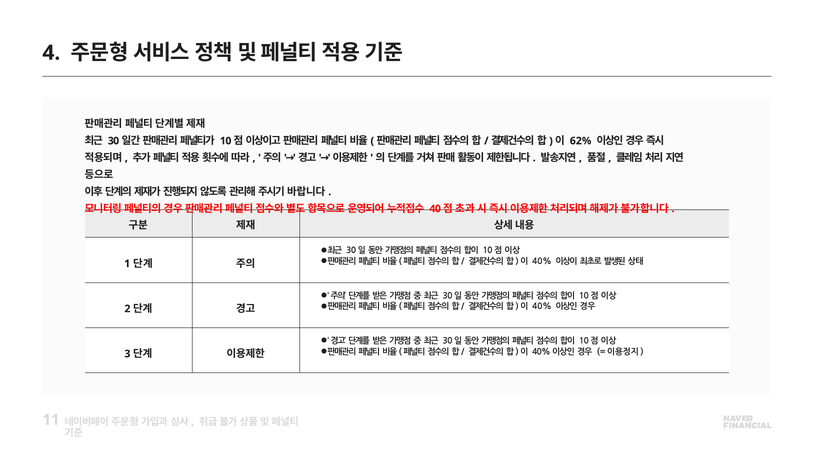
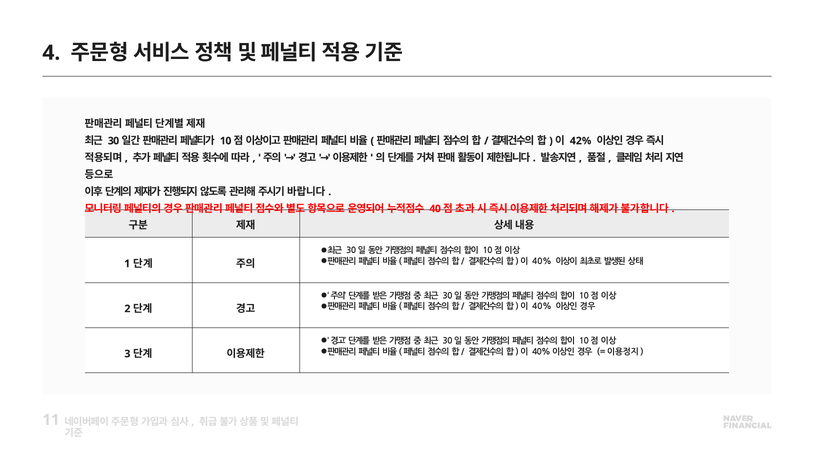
62%: 62% -> 42% (581, 141)
